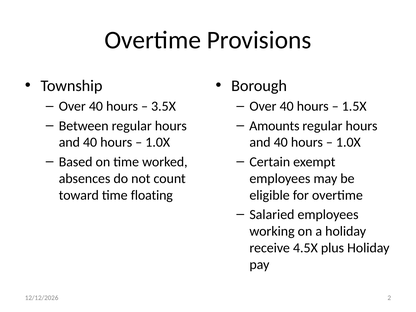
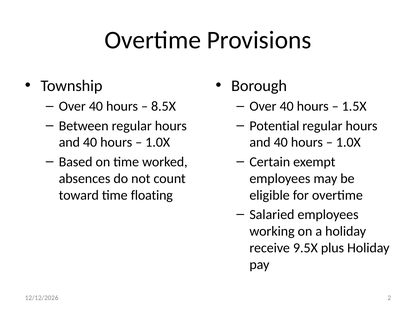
3.5X: 3.5X -> 8.5X (164, 106)
Amounts: Amounts -> Potential (274, 126)
4.5X: 4.5X -> 9.5X (305, 248)
